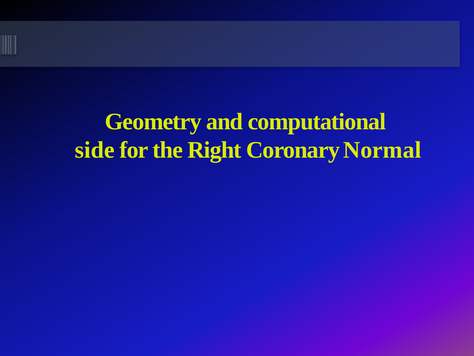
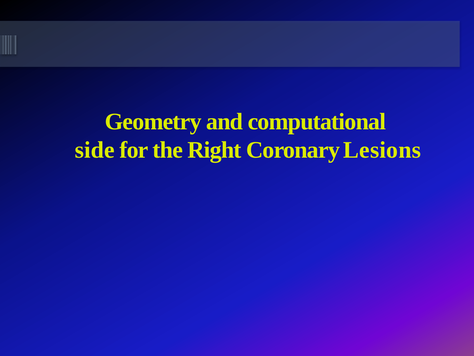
Normal: Normal -> Lesions (382, 150)
